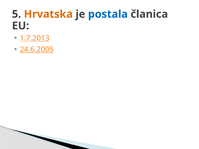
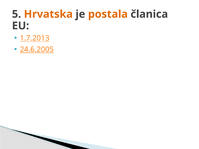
postala colour: blue -> orange (108, 14)
